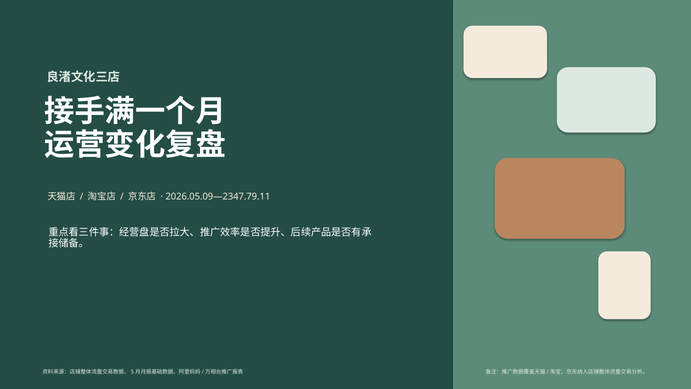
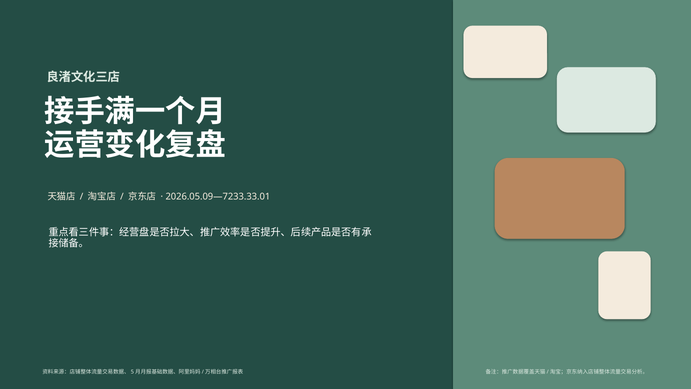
2026.05.09—2347.79.11: 2026.05.09—2347.79.11 -> 2026.05.09—7233.33.01 (218, 196)
